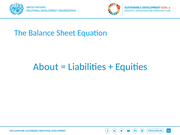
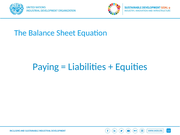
About: About -> Paying (46, 67)
